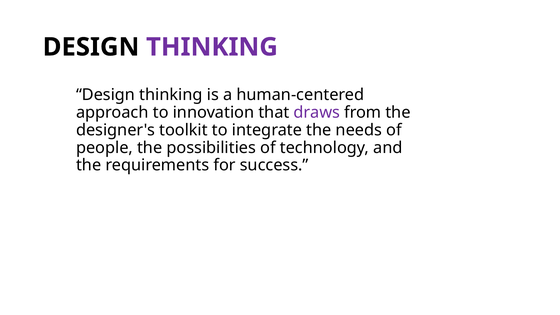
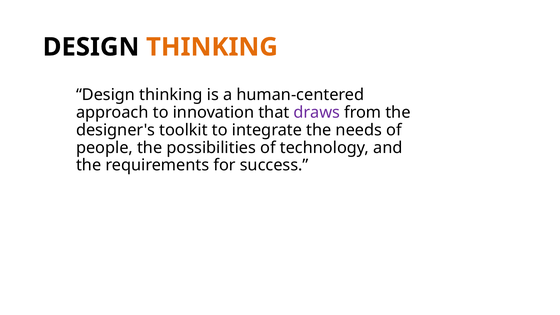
THINKING colour: purple -> orange (212, 47)
